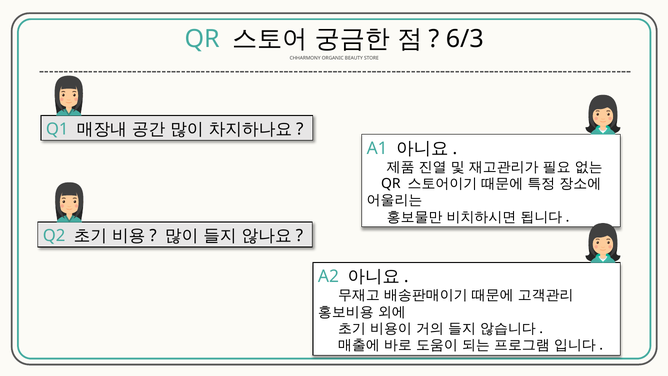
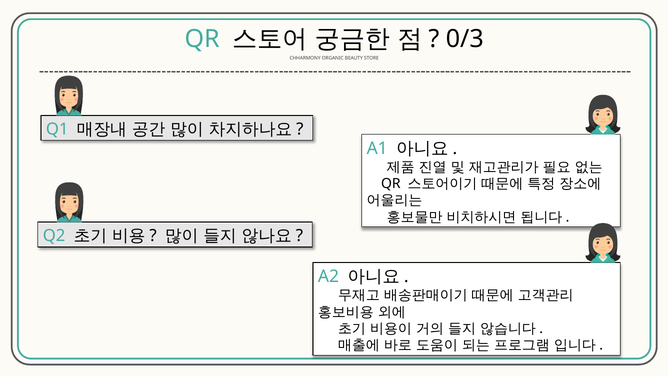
6/3: 6/3 -> 0/3 (465, 39)
